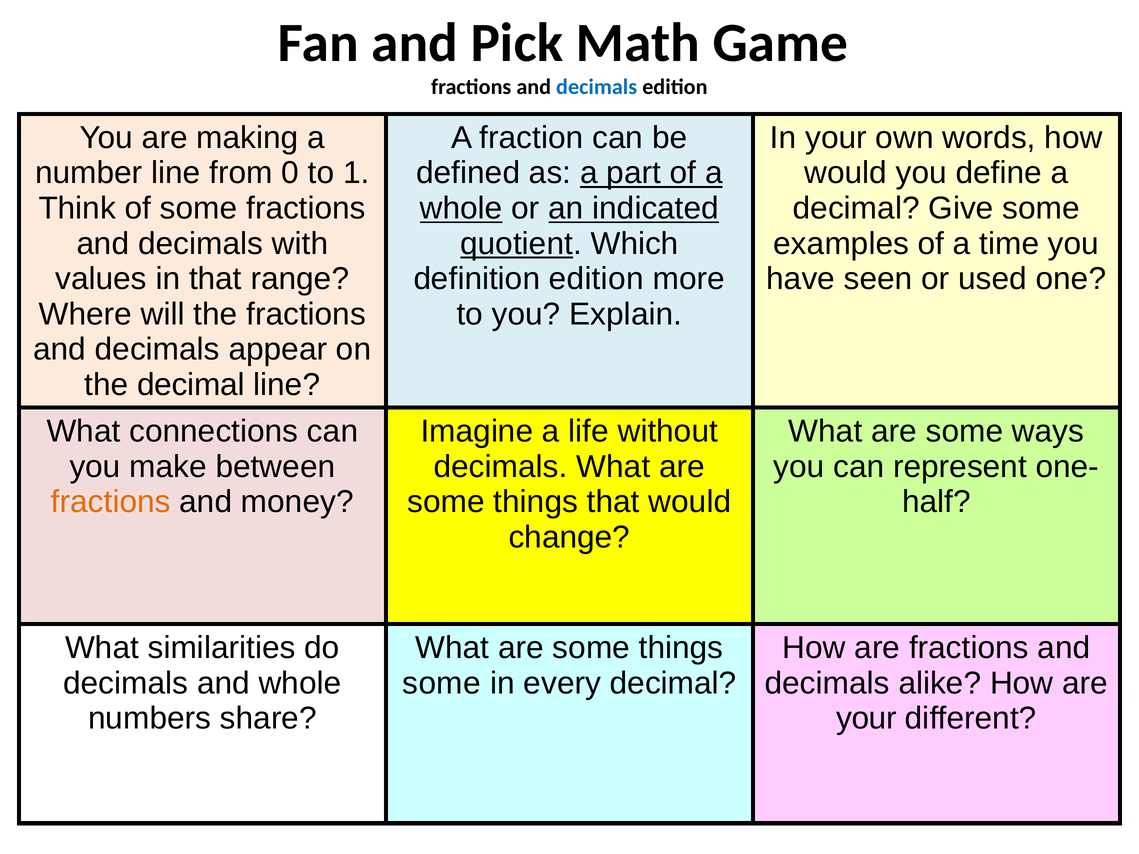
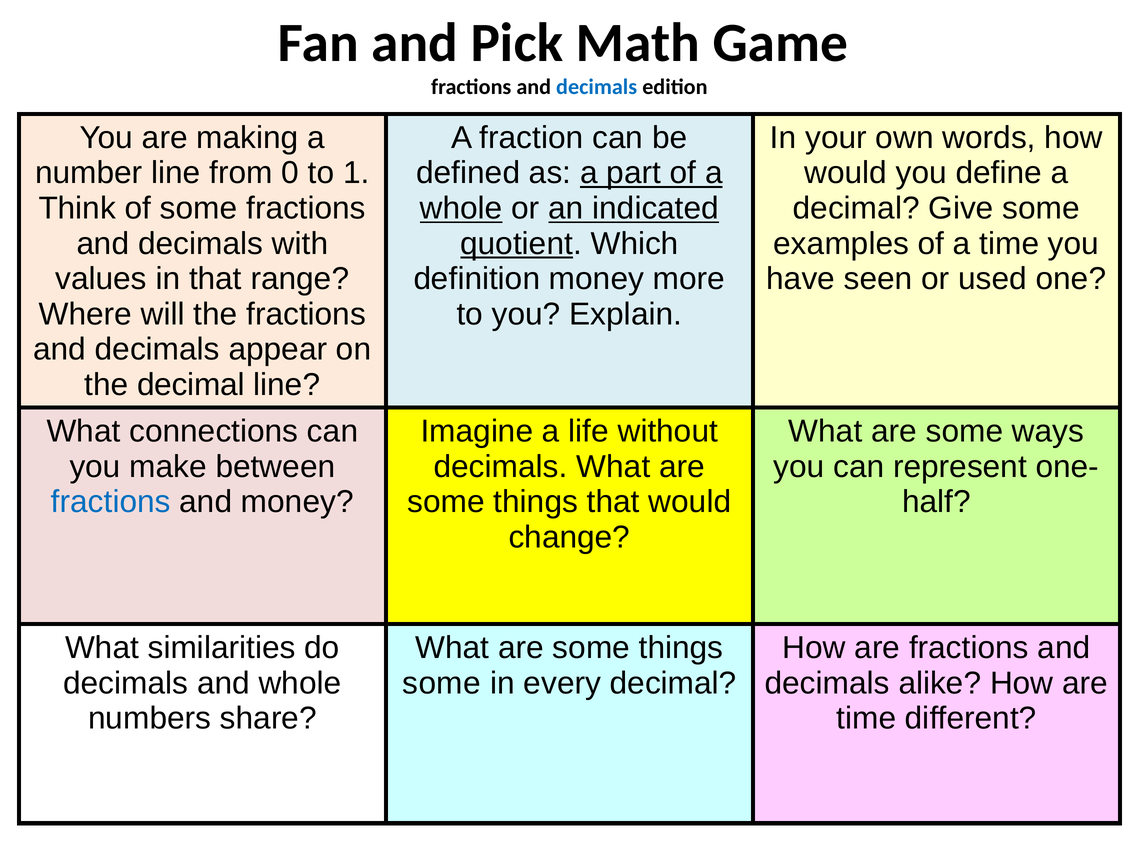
definition edition: edition -> money (596, 279)
fractions colour: orange -> blue (111, 502)
your: your -> time (866, 719)
